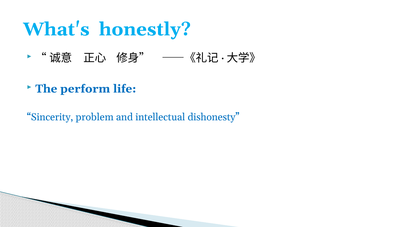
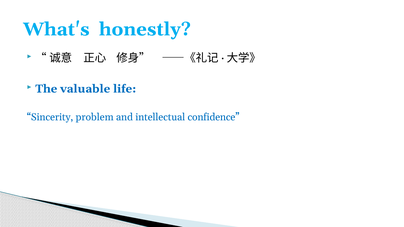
perform: perform -> valuable (85, 89)
dishonesty: dishonesty -> confidence (214, 117)
